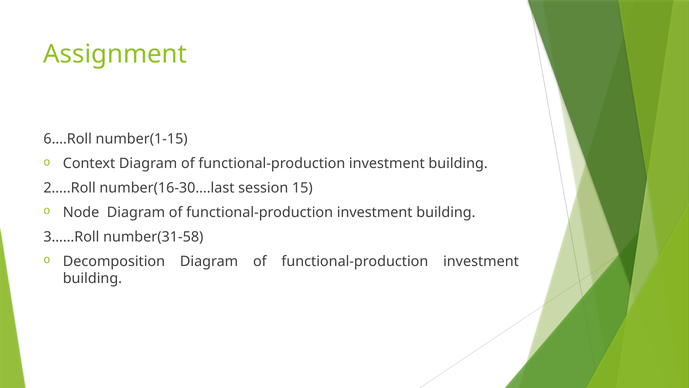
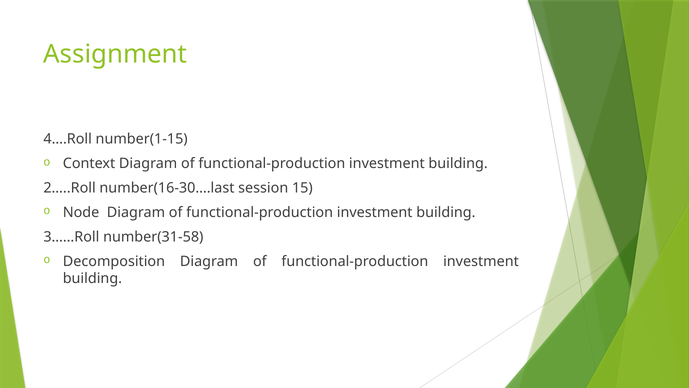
6….Roll: 6….Roll -> 4….Roll (68, 139)
